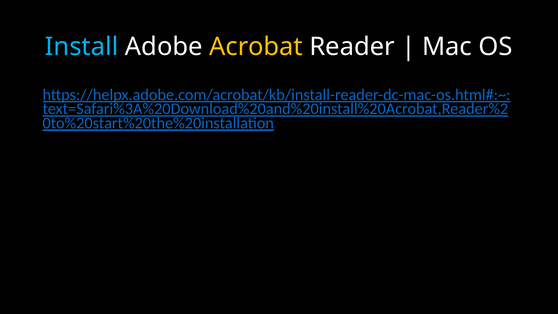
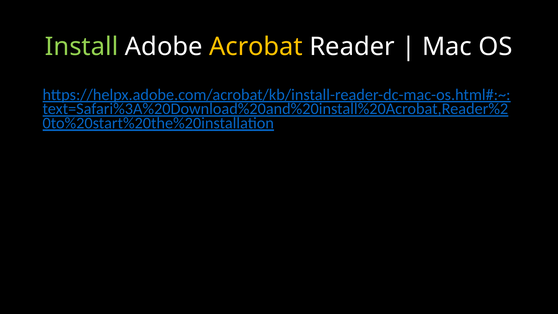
Install colour: light blue -> light green (82, 47)
